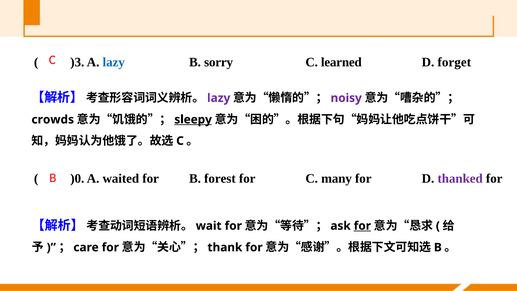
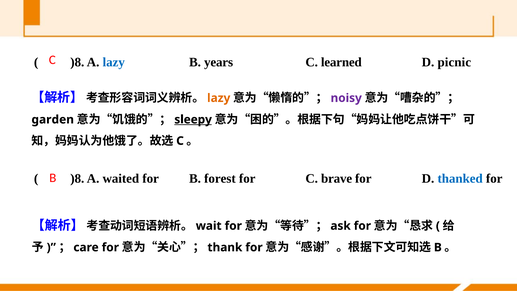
)3: )3 -> )8 (77, 62)
sorry: sorry -> years (219, 62)
forget: forget -> picnic (454, 62)
lazy colour: purple -> orange (219, 98)
crowds: crowds -> garden (53, 119)
)0: )0 -> )8 (77, 179)
many: many -> brave (337, 179)
thanked colour: purple -> blue (460, 179)
for underline: present -> none (362, 226)
